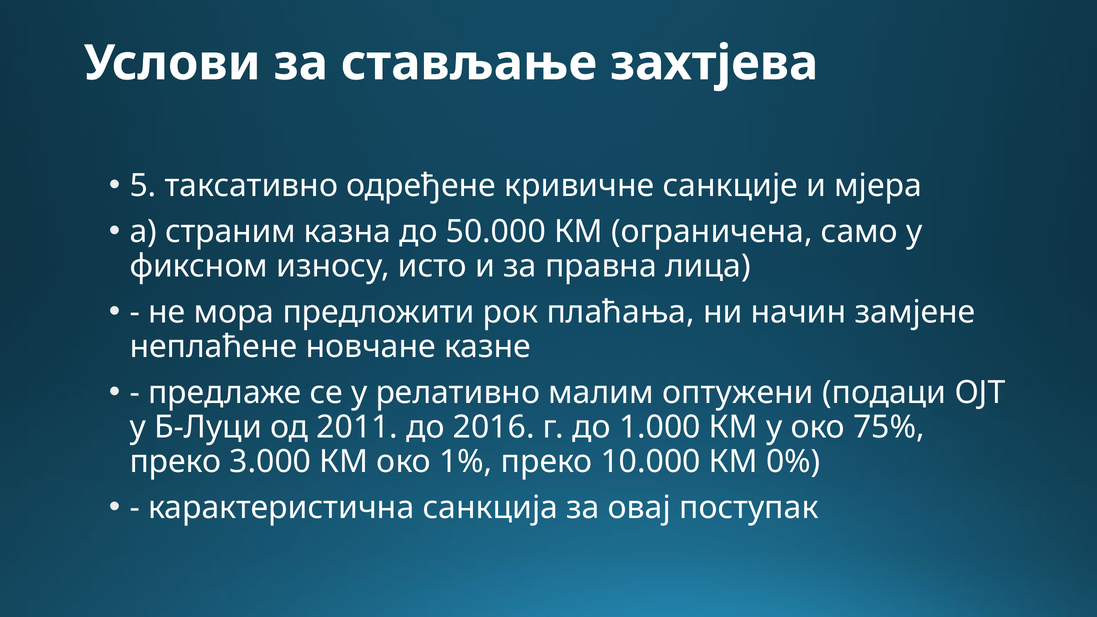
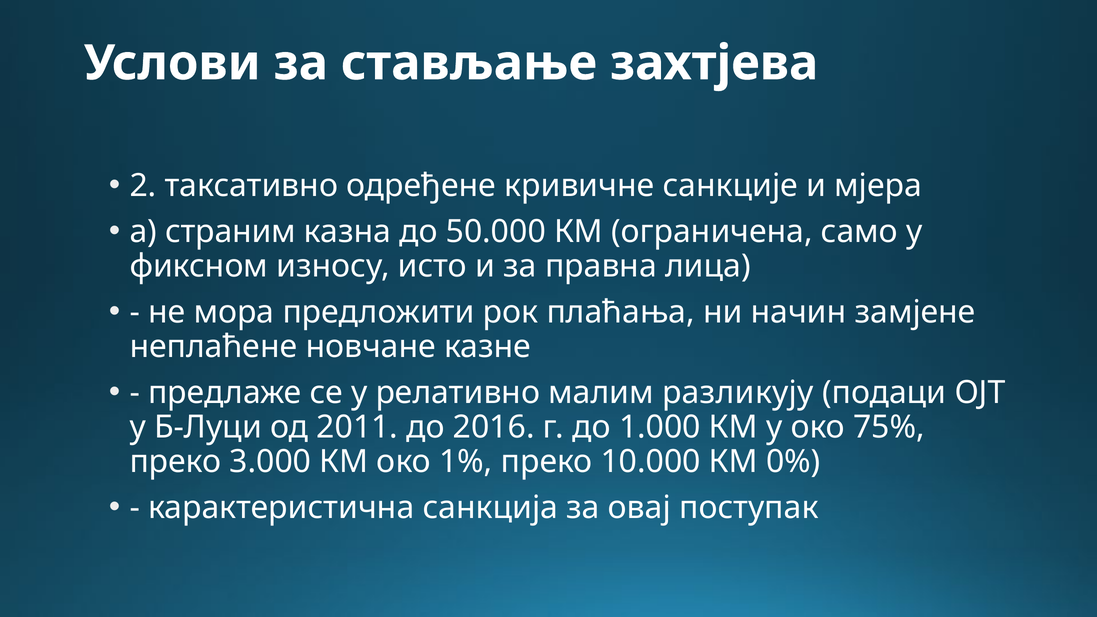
5: 5 -> 2 (143, 185)
оптужени: оптужени -> разликују (738, 393)
